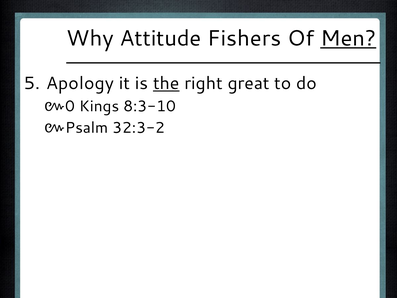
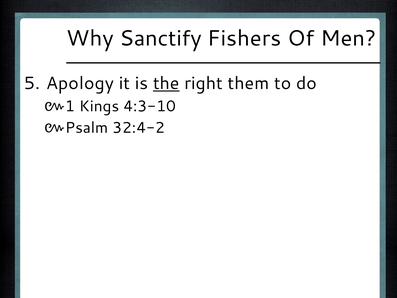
Attitude: Attitude -> Sanctify (161, 38)
Men underline: present -> none (348, 38)
great: great -> them (248, 83)
0: 0 -> 1 (70, 106)
8:3-10: 8:3-10 -> 4:3-10 (150, 106)
32:3-2: 32:3-2 -> 32:4-2 (139, 128)
